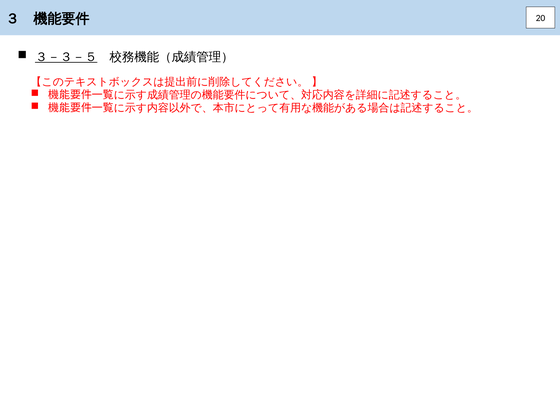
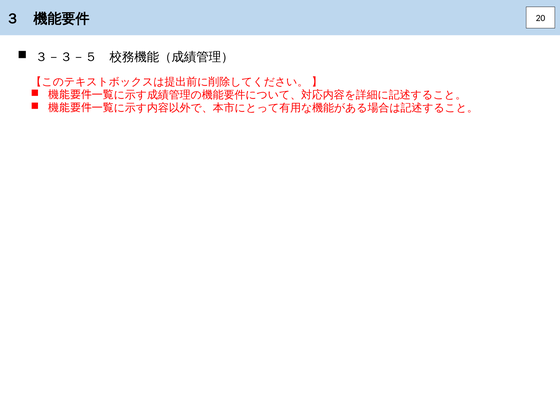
３－３－５ underline: present -> none (66, 57)
